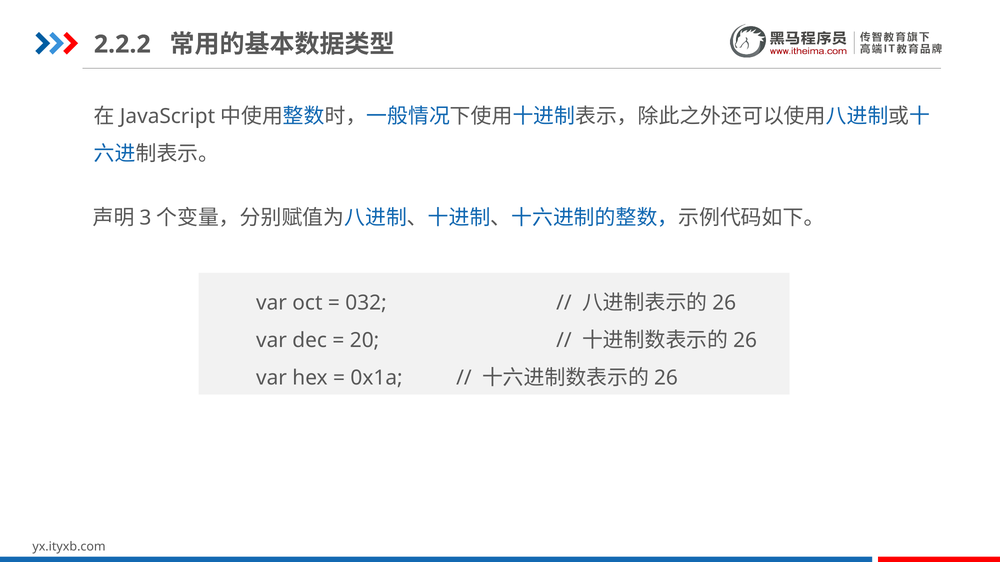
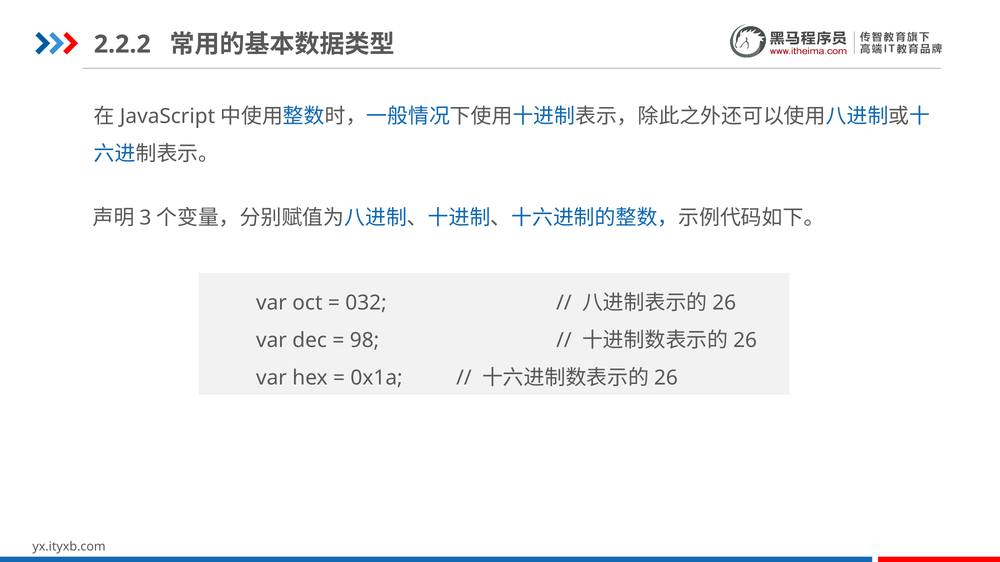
20: 20 -> 98 (365, 341)
